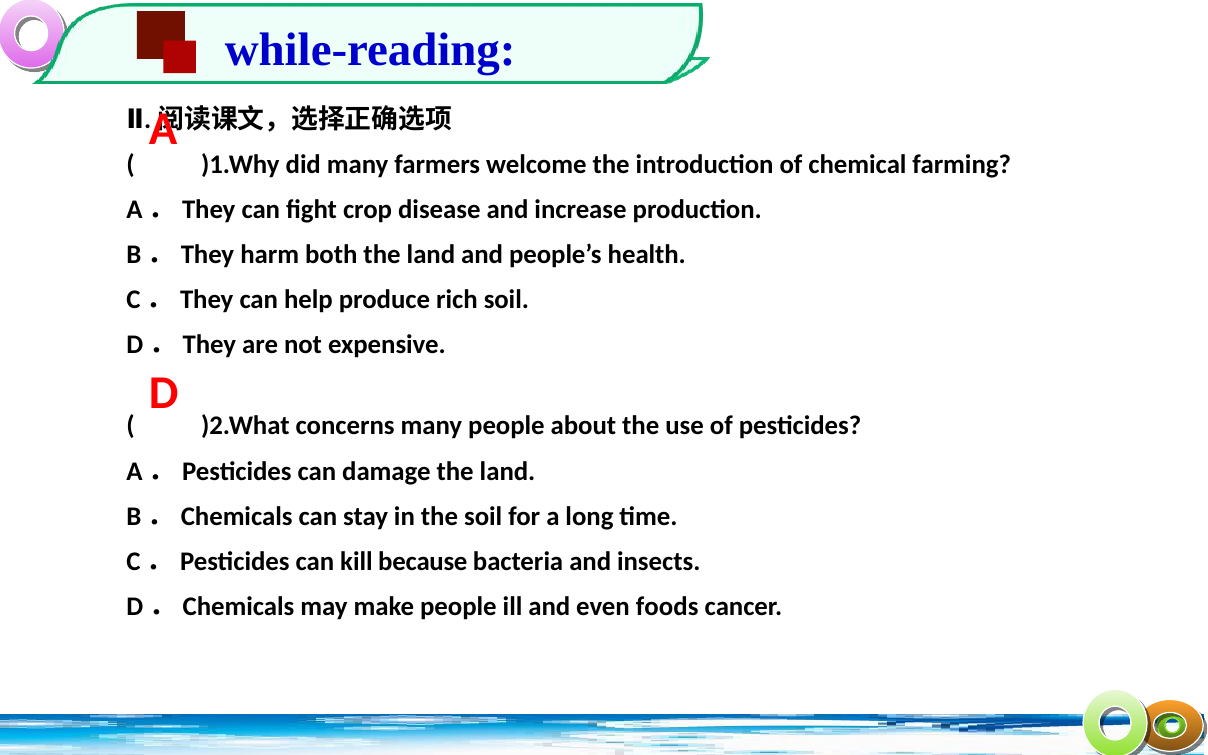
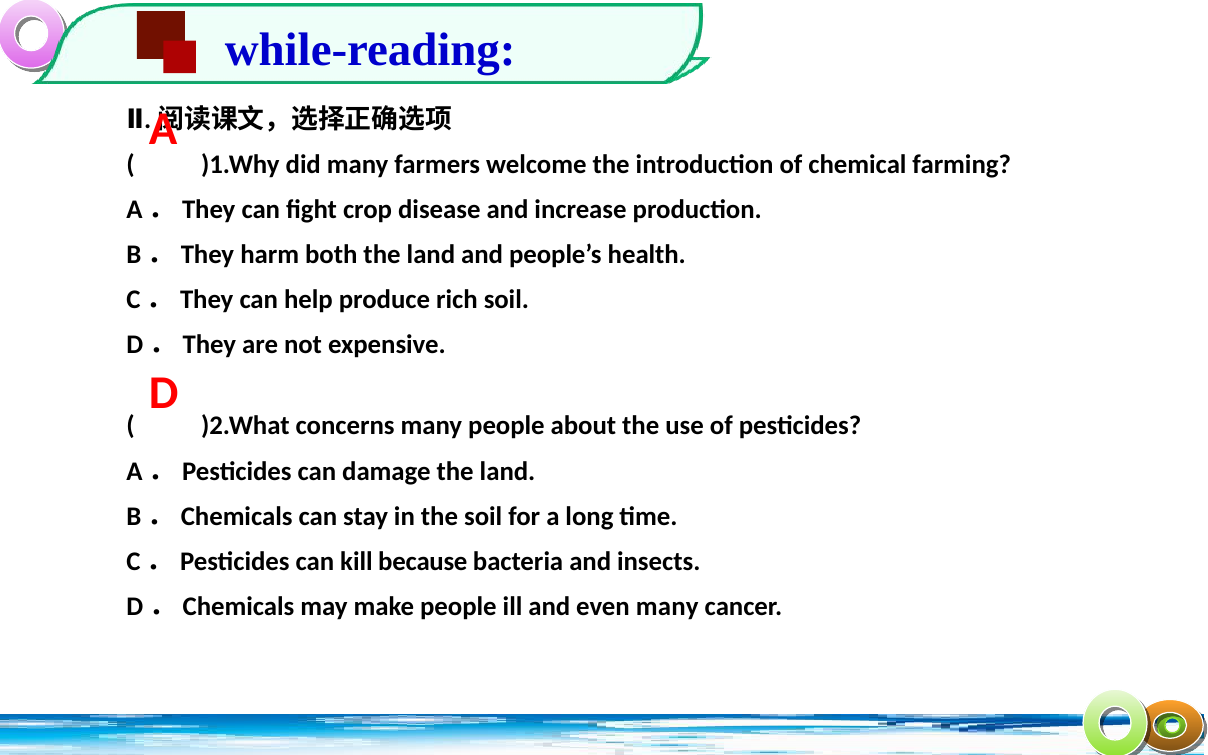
even foods: foods -> many (667, 606)
